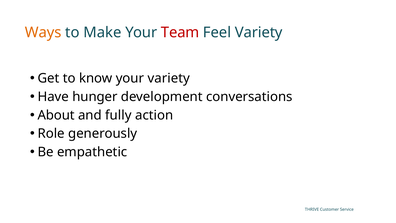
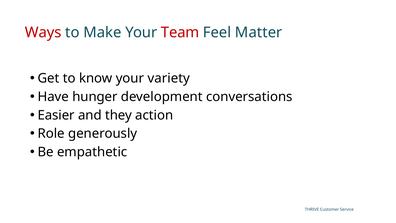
Ways colour: orange -> red (43, 32)
Feel Variety: Variety -> Matter (259, 32)
About: About -> Easier (56, 115)
fully: fully -> they (119, 115)
